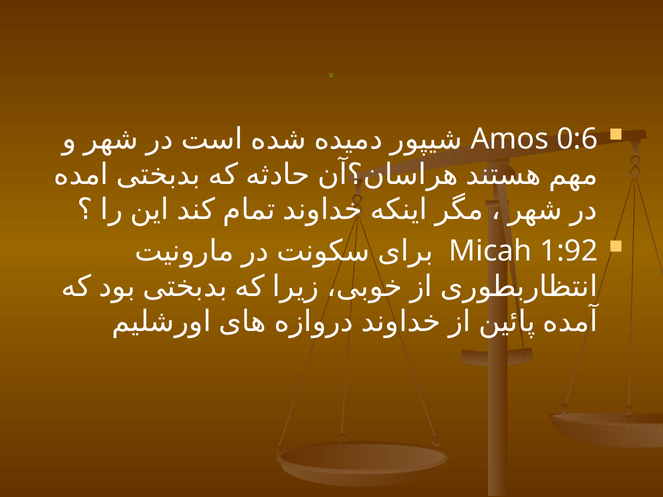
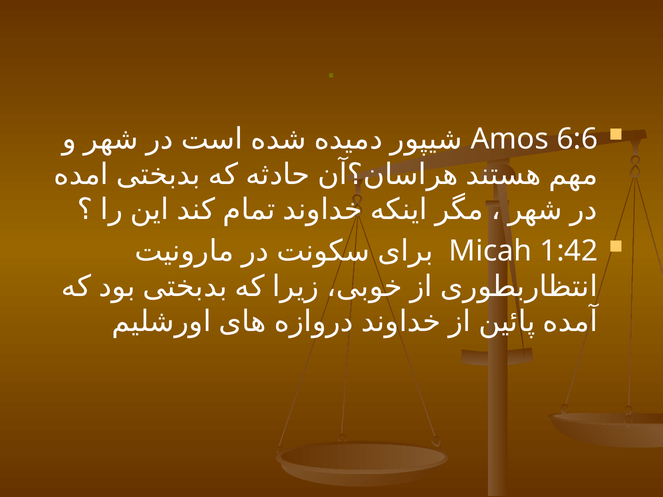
0:6: 0:6 -> 6:6 (577, 139)
1:92: 1:92 -> 1:42 (569, 251)
